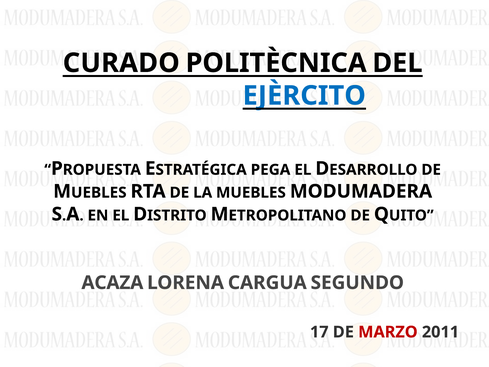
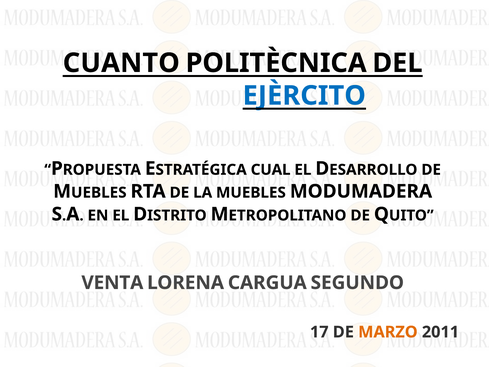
CURADO: CURADO -> CUANTO (121, 63)
PEGA: PEGA -> CUAL (271, 170)
ACAZA: ACAZA -> VENTA (112, 283)
MARZO colour: red -> orange (388, 332)
